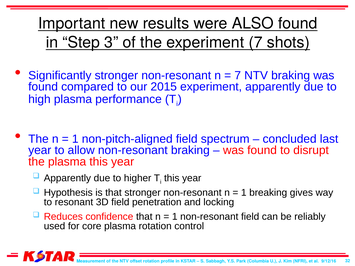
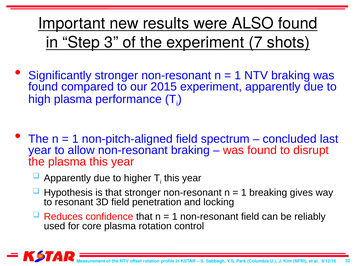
7: 7 -> 1 (238, 75)
